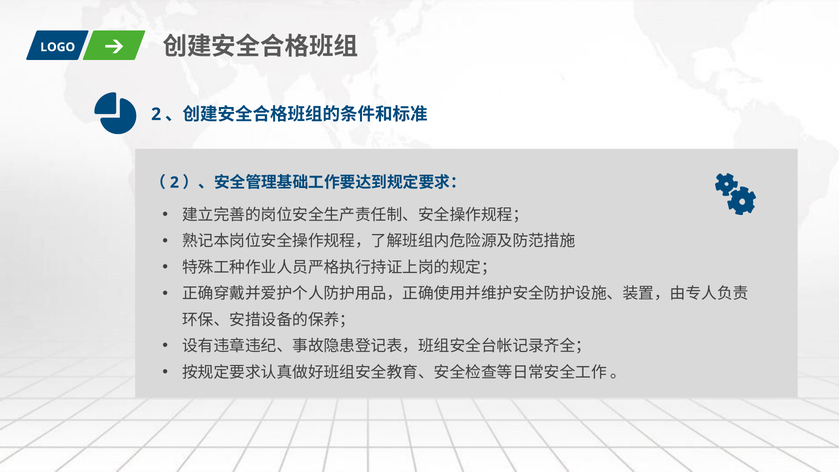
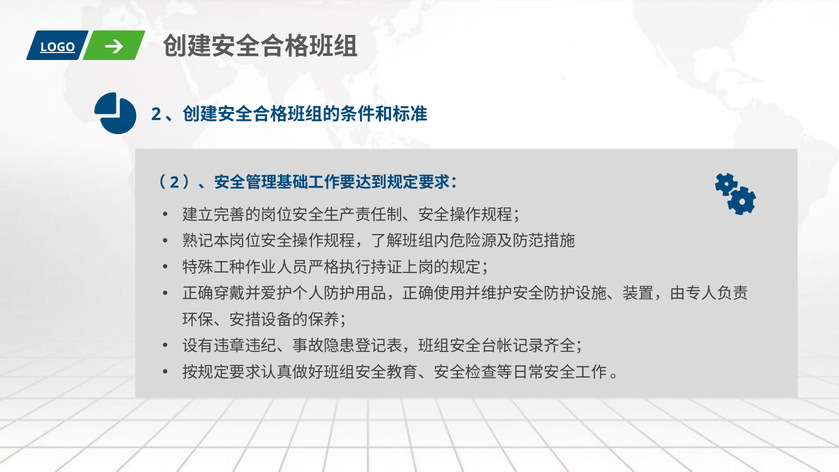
LOGO underline: none -> present (58, 47)
